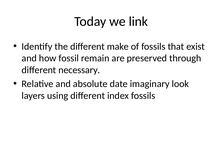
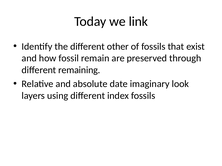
make: make -> other (118, 47)
necessary: necessary -> remaining (79, 70)
